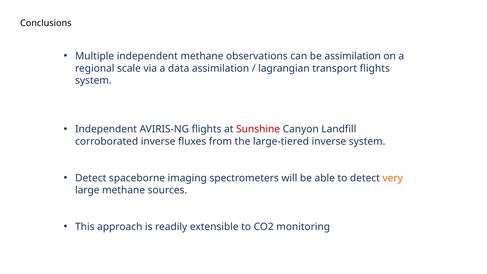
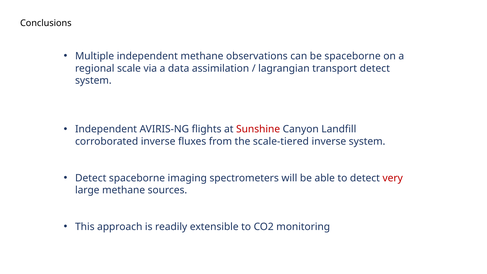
be assimilation: assimilation -> spaceborne (353, 56)
transport flights: flights -> detect (375, 68)
large-tiered: large-tiered -> scale-tiered (281, 141)
very colour: orange -> red (393, 178)
